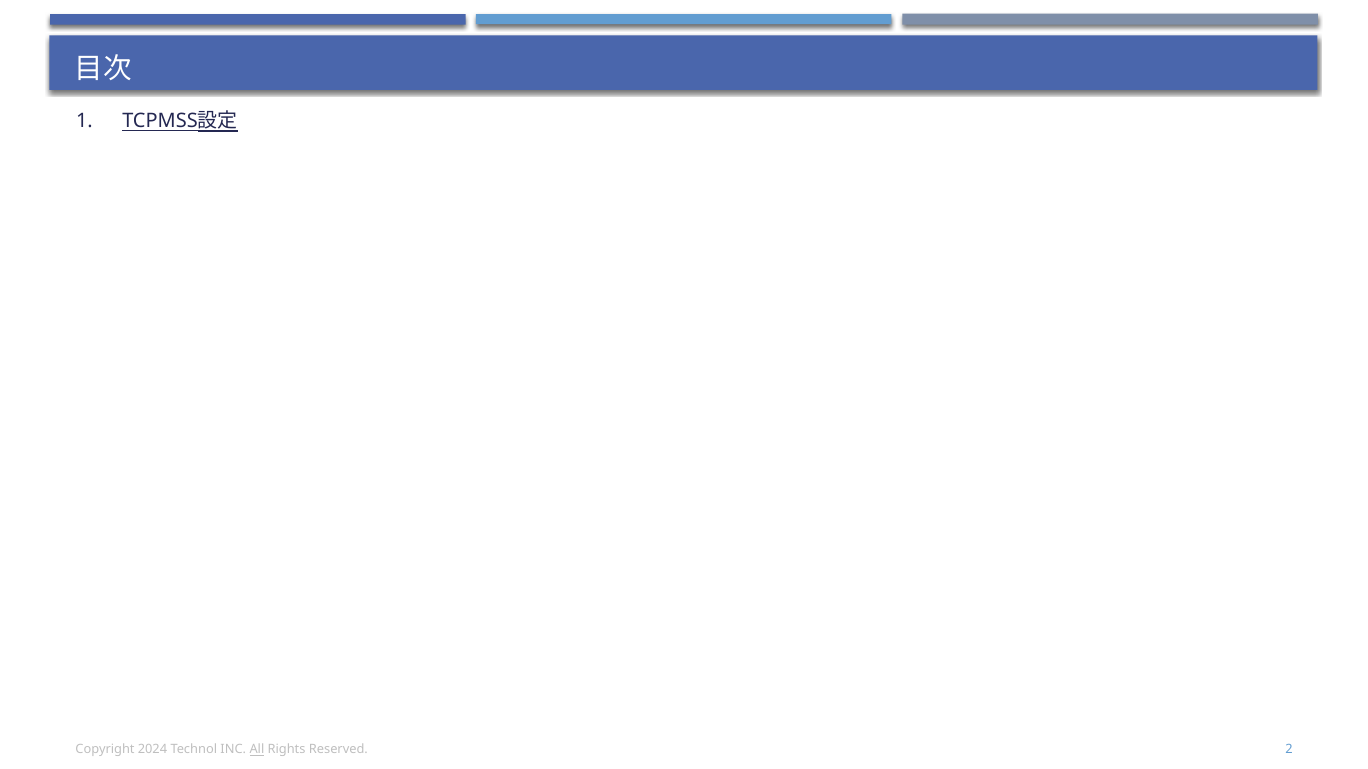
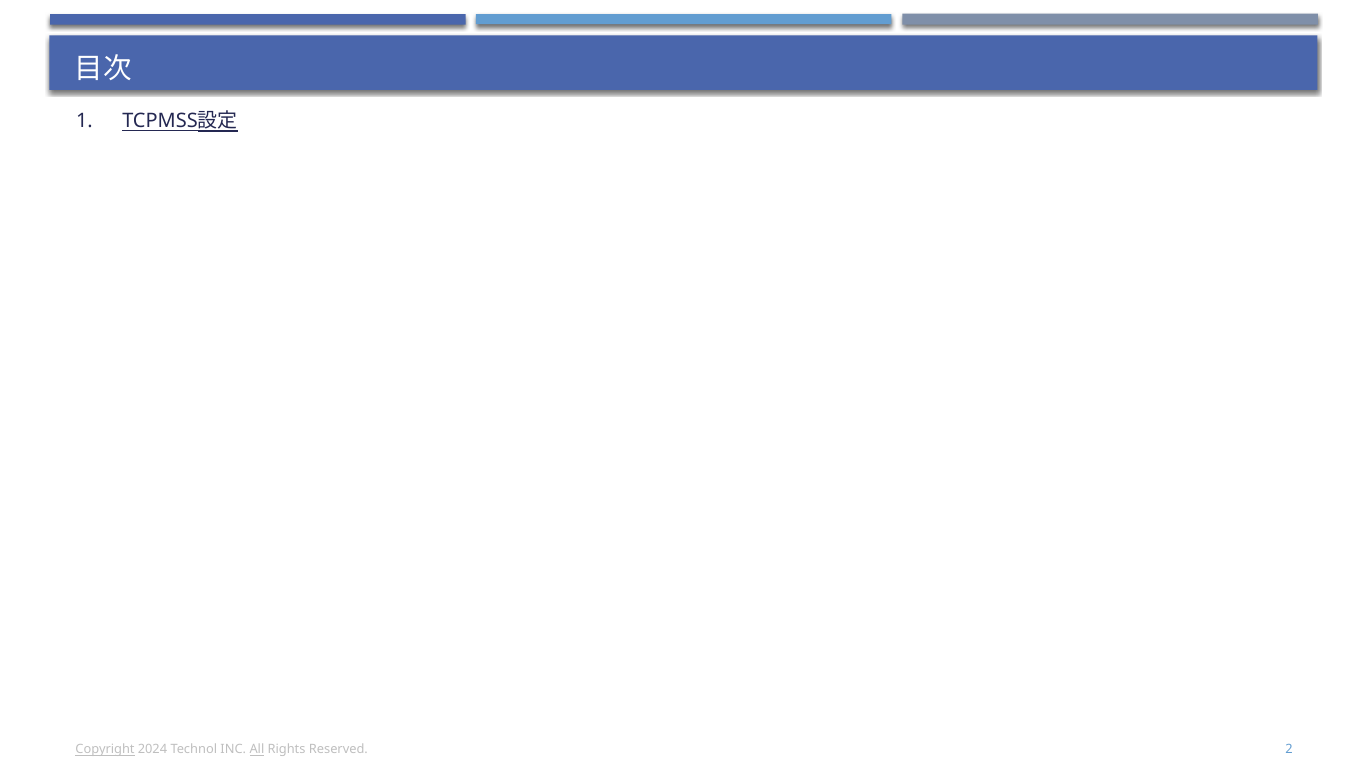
Copyright underline: none -> present (105, 750)
